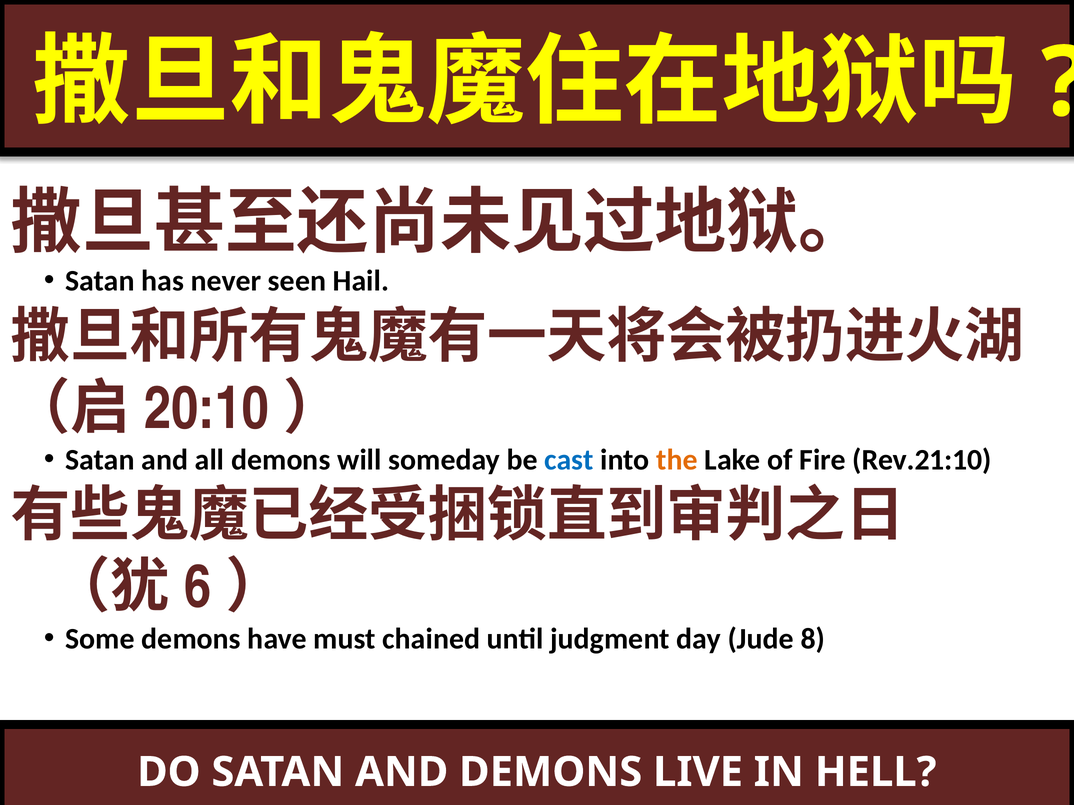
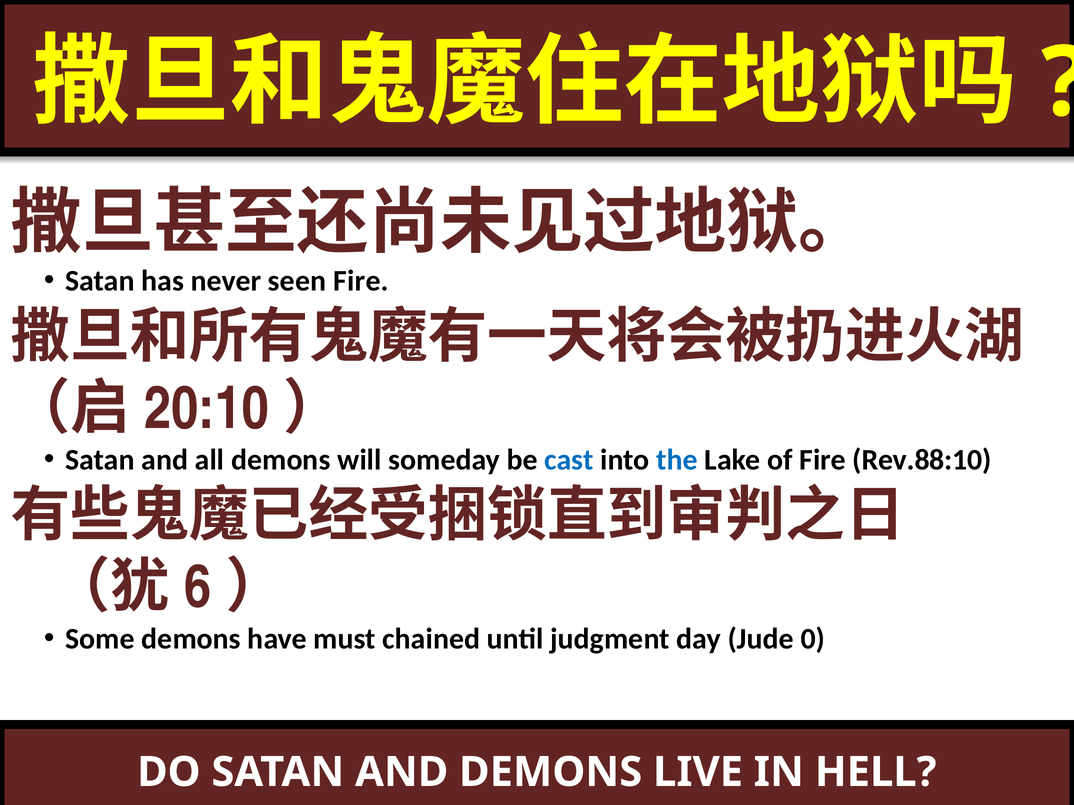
seen Hail: Hail -> Fire (361, 281)
the colour: orange -> blue (677, 460)
Rev.21:10: Rev.21:10 -> Rev.88:10 (922, 460)
8: 8 -> 0 (813, 639)
